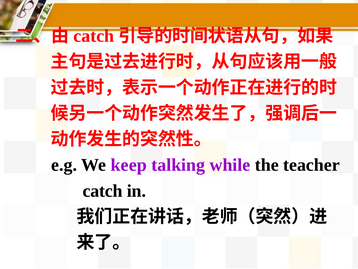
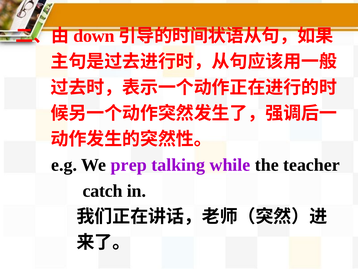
catch: catch -> down (94, 36)
keep: keep -> prep (129, 165)
